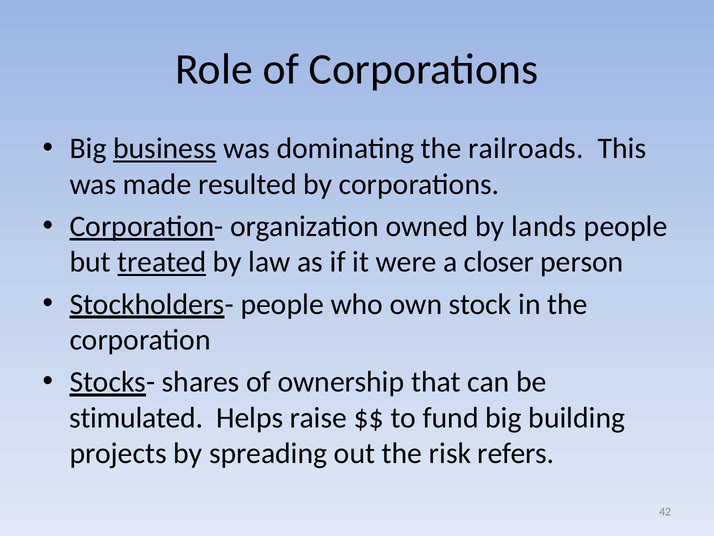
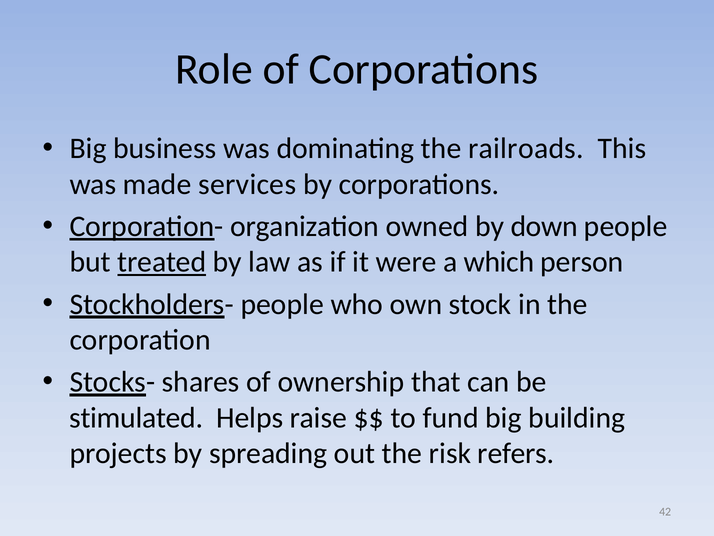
business underline: present -> none (165, 148)
resulted: resulted -> services (247, 184)
lands: lands -> down (544, 226)
closer: closer -> which (499, 262)
